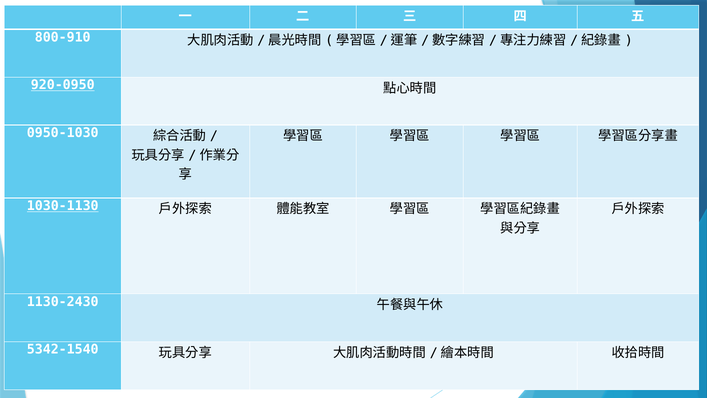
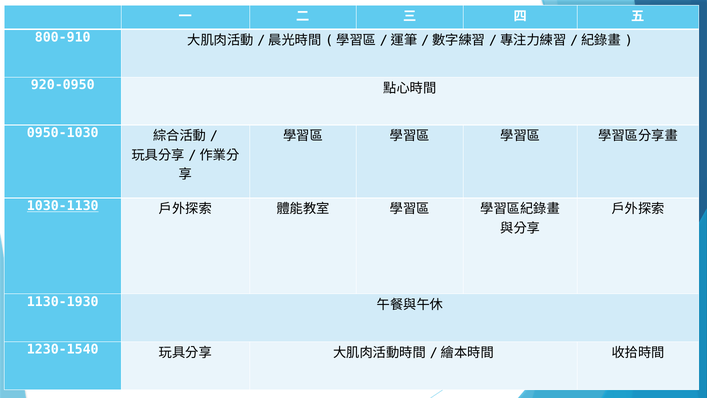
920-0950 underline: present -> none (63, 85)
1130-2430: 1130-2430 -> 1130-1930 (63, 301)
5342-1540: 5342-1540 -> 1230-1540 (63, 349)
